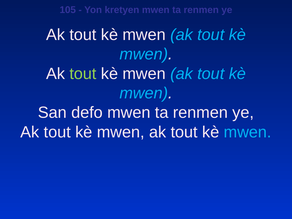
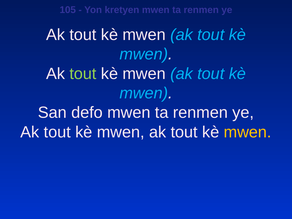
mwen colour: light blue -> yellow (248, 132)
